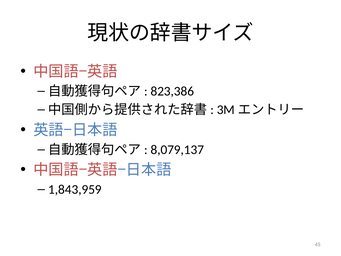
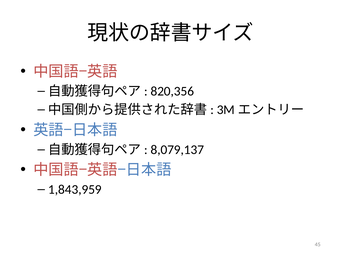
823,386: 823,386 -> 820,356 (172, 91)
